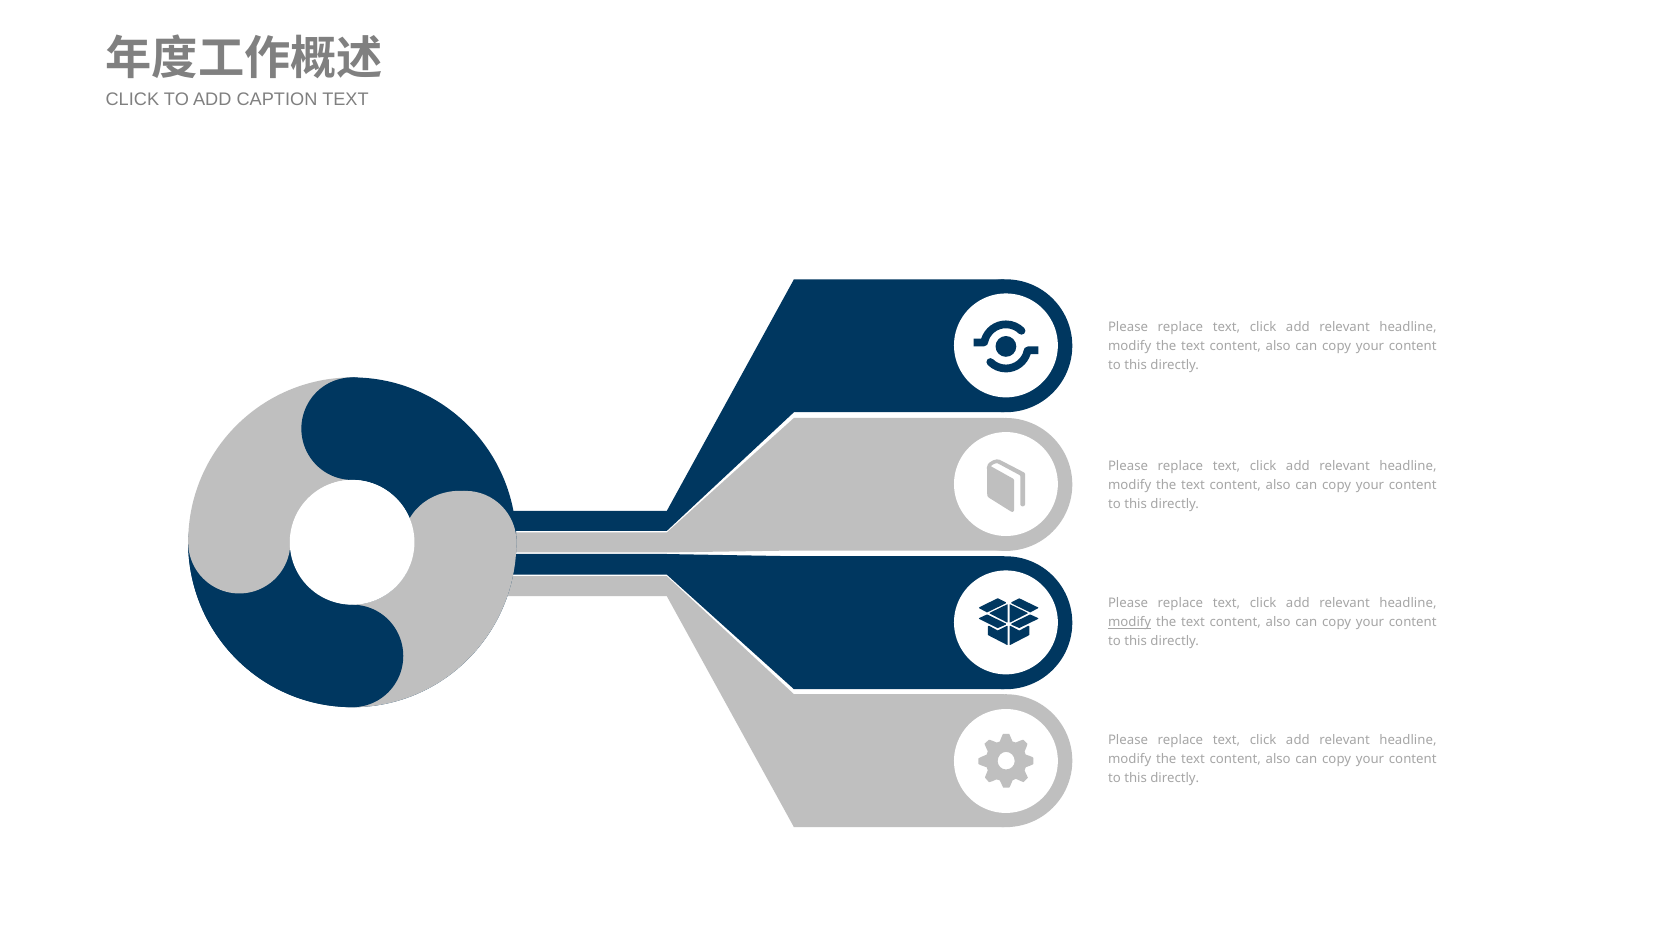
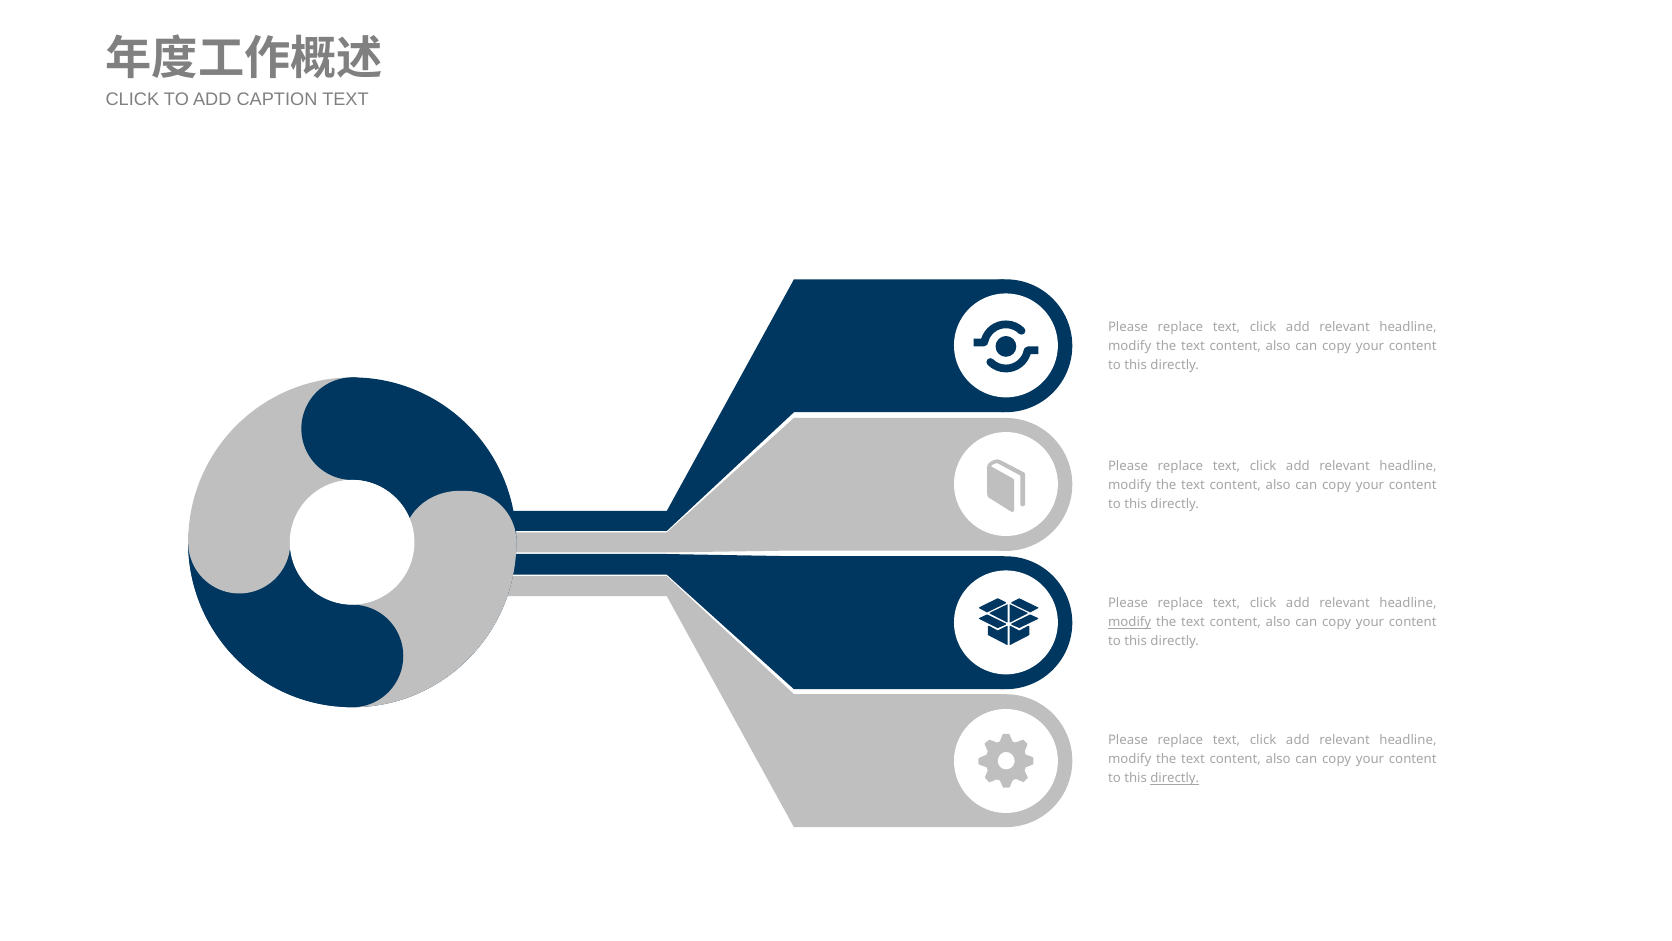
directly underline: none -> present (1175, 778)
